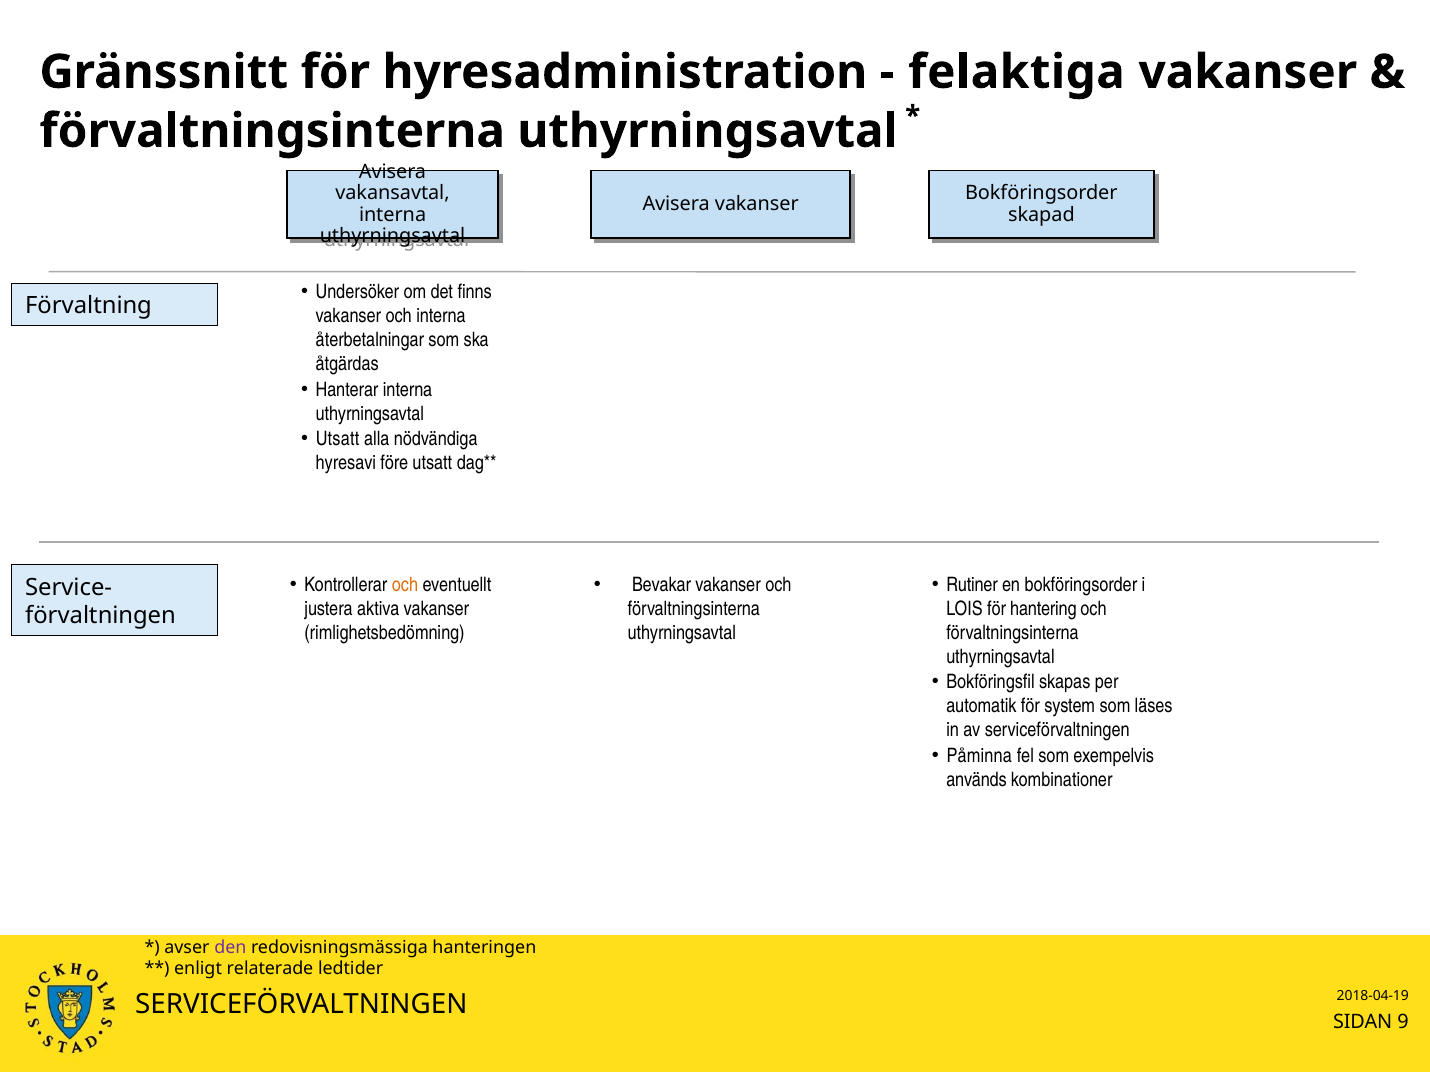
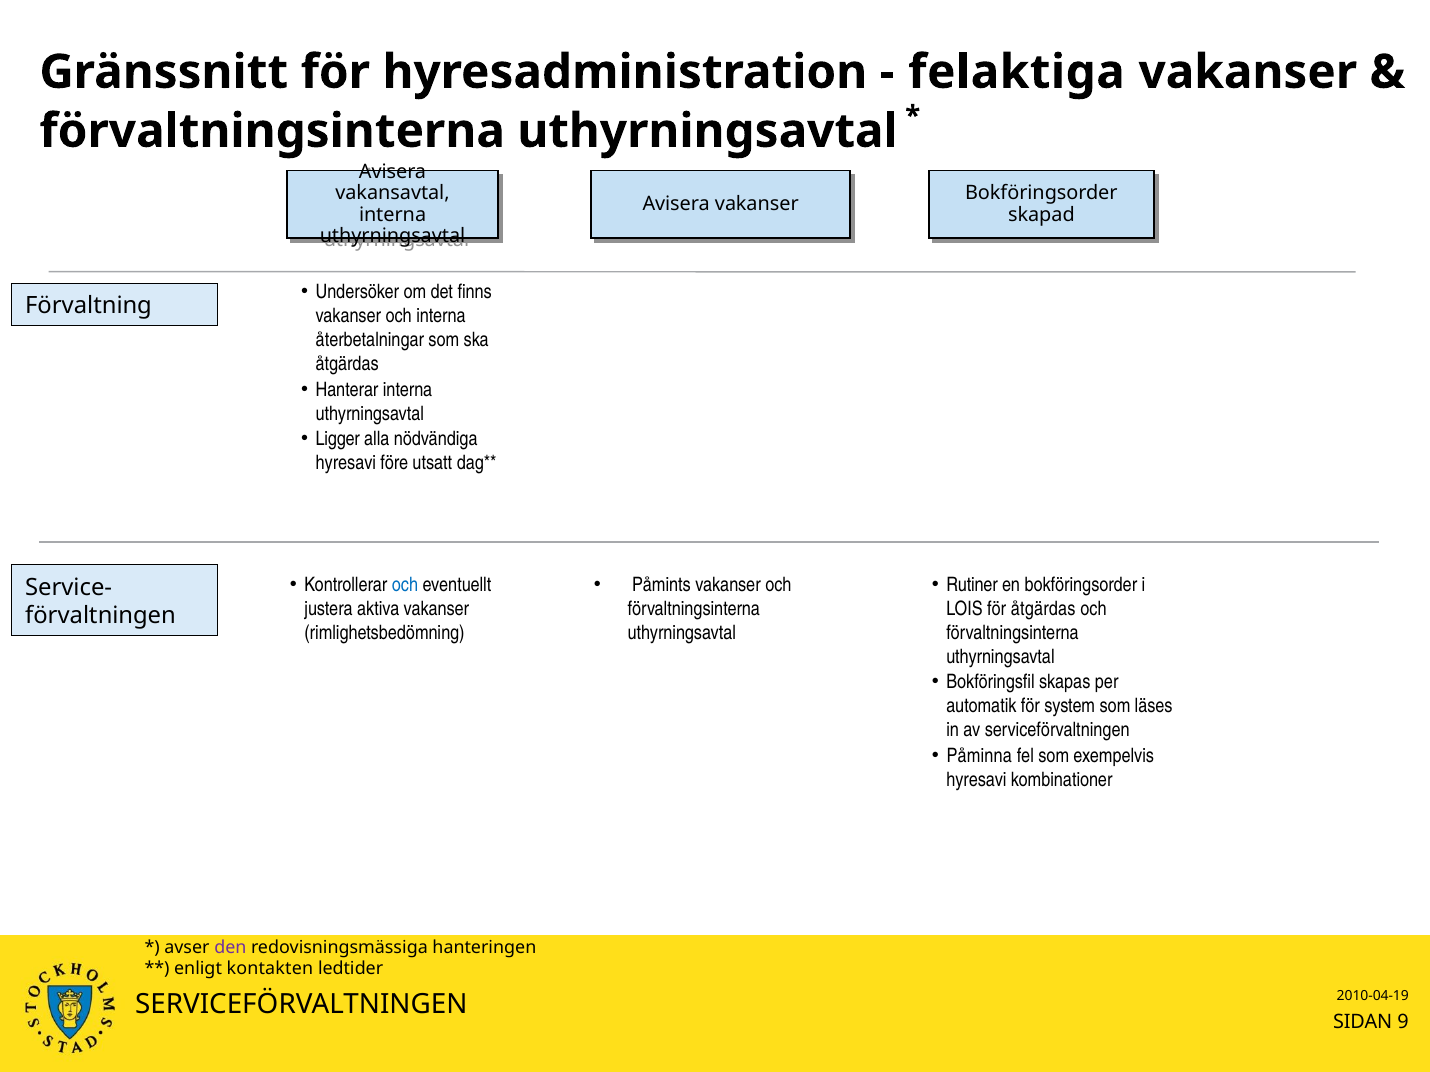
Utsatt: Utsatt -> Ligger (338, 440)
och colour: orange -> blue (405, 585)
Bevakar: Bevakar -> Påmints (661, 585)
för hantering: hantering -> åtgärdas (1043, 609)
används: används -> hyresavi (976, 780)
relaterade: relaterade -> kontakten (270, 969)
2018-04-19: 2018-04-19 -> 2010-04-19 (1373, 996)
